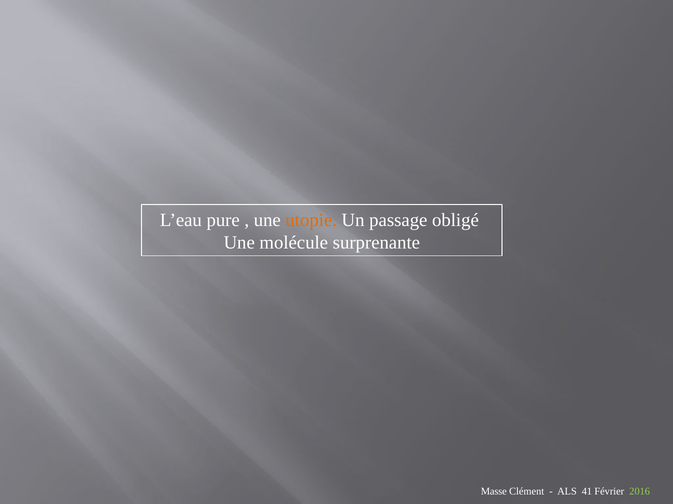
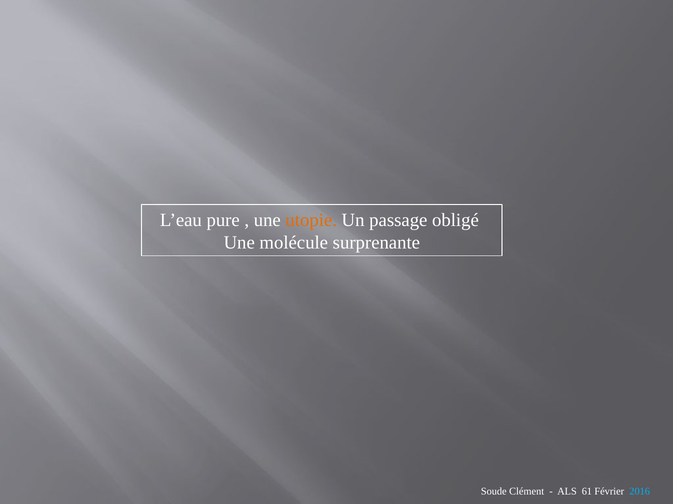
Masse: Masse -> Soude (494, 492)
41: 41 -> 61 (587, 492)
2016 colour: light green -> light blue (640, 492)
